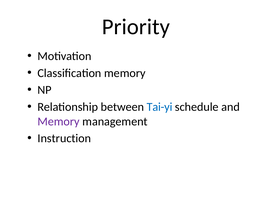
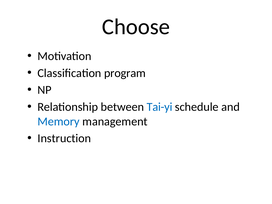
Priority: Priority -> Choose (136, 27)
Classification memory: memory -> program (125, 73)
Memory colour: purple -> blue (59, 121)
